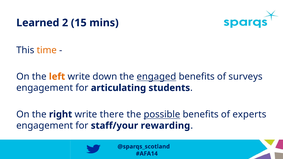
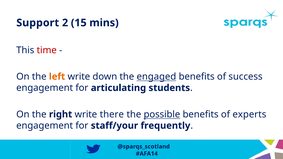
Learned: Learned -> Support (38, 23)
time colour: orange -> red (47, 50)
surveys: surveys -> success (245, 77)
rewarding: rewarding -> frequently (165, 126)
